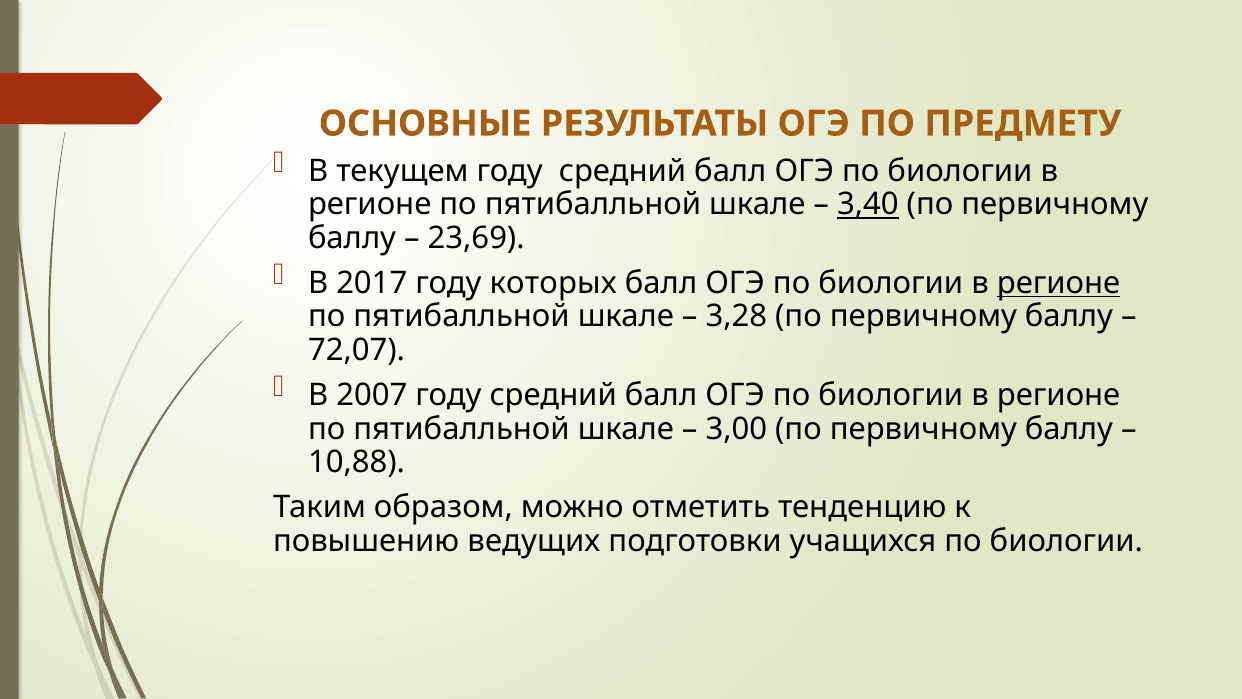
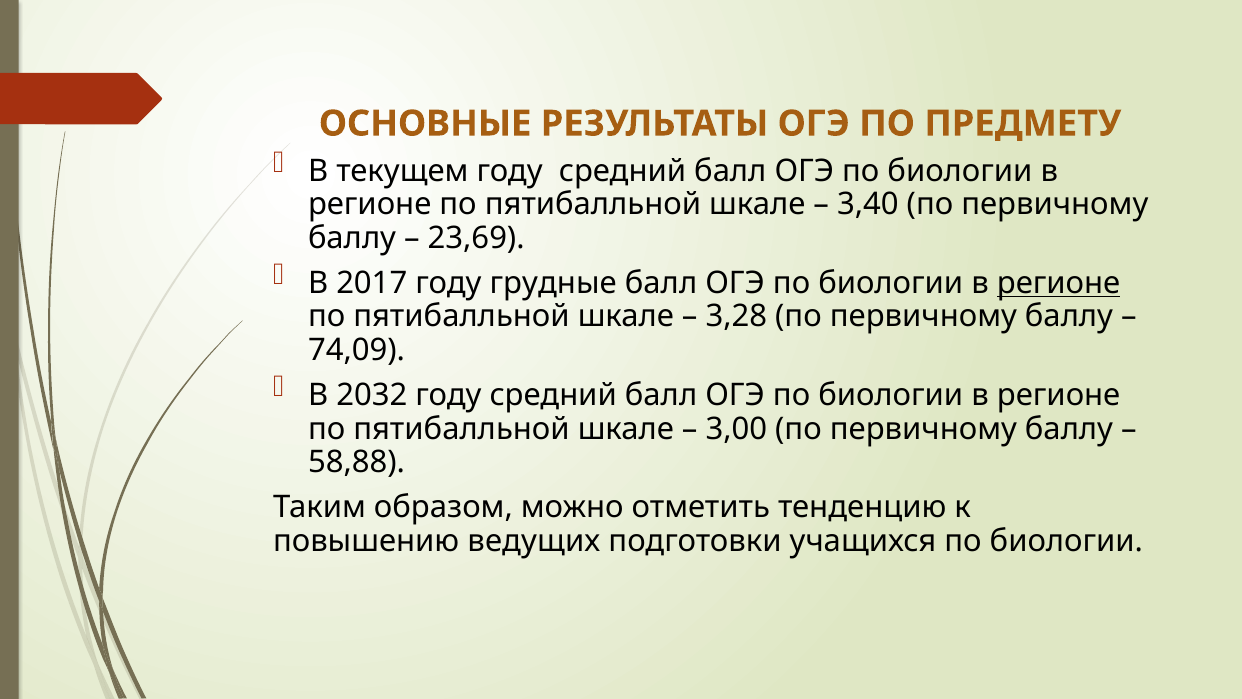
3,40 underline: present -> none (868, 204)
которых: которых -> грудные (553, 283)
72,07: 72,07 -> 74,09 (356, 350)
2007: 2007 -> 2032 (372, 395)
10,88: 10,88 -> 58,88 (356, 462)
